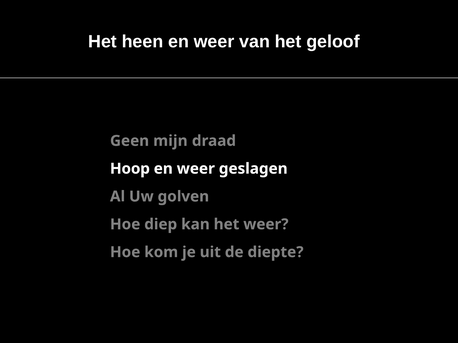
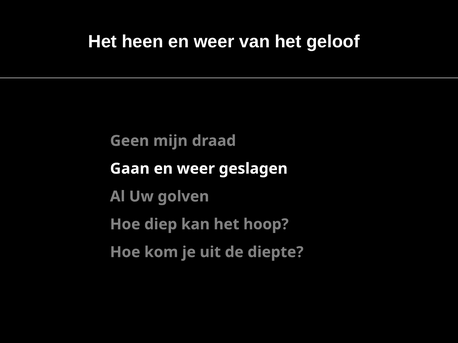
Hoop: Hoop -> Gaan (130, 169)
het weer: weer -> hoop (266, 225)
